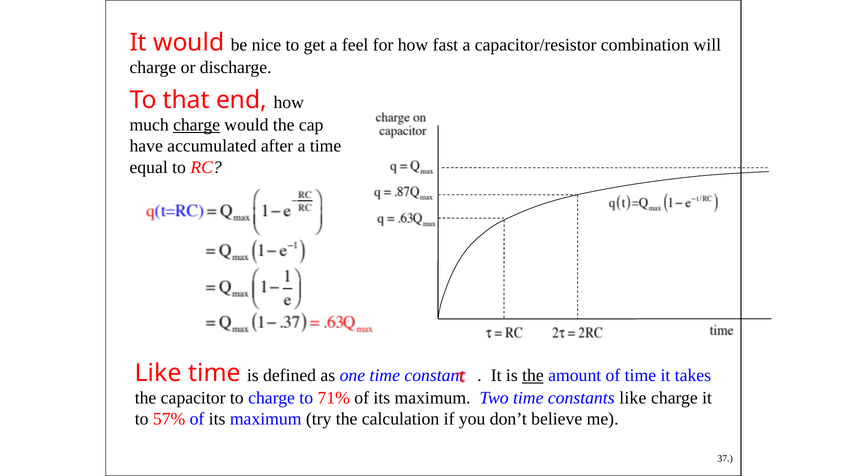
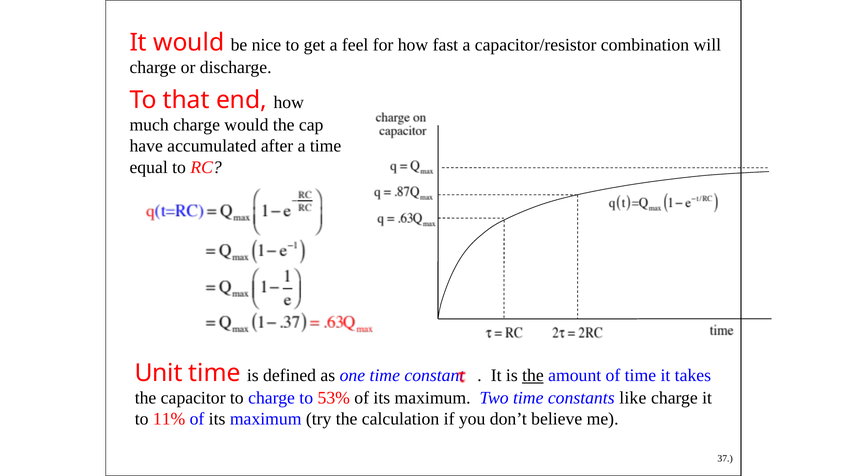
charge underline: present -> none (197, 125)
Like: Like -> Unit (159, 373)
71%: 71% -> 53% (334, 398)
57%: 57% -> 11% (169, 420)
